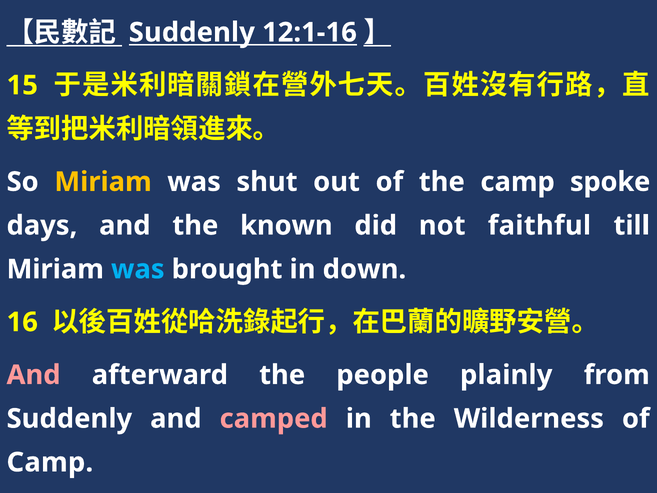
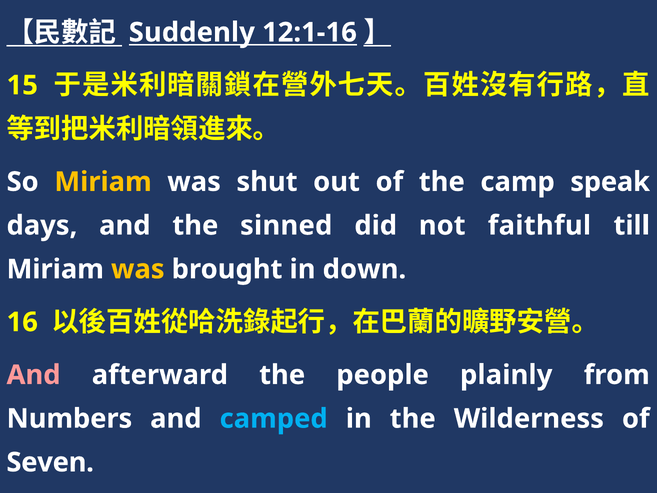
spoke: spoke -> speak (610, 182)
known: known -> sinned (286, 225)
was colour: light blue -> yellow (138, 269)
Suddenly: Suddenly -> Numbers (69, 418)
camped colour: pink -> light blue (274, 418)
Camp: Camp -> Seven (50, 462)
